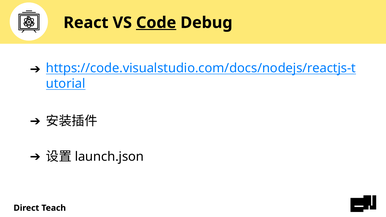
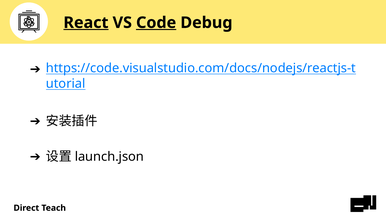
React underline: none -> present (86, 23)
